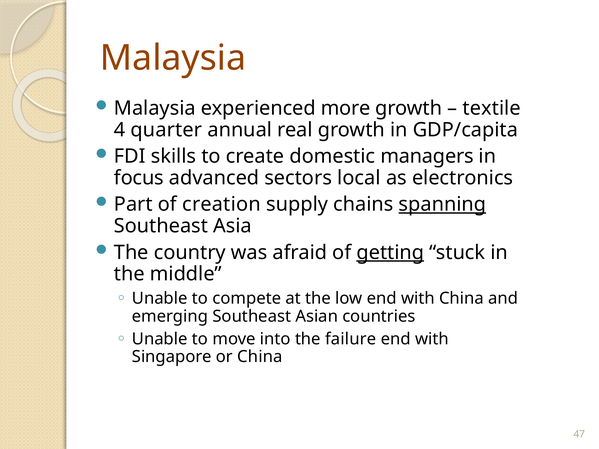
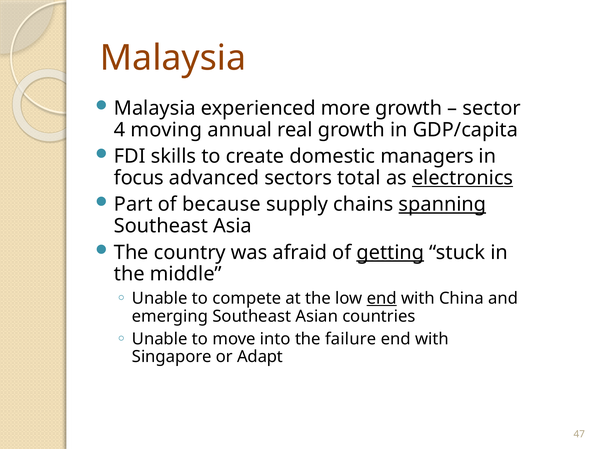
textile: textile -> sector (492, 108)
quarter: quarter -> moving (166, 130)
local: local -> total (359, 178)
electronics underline: none -> present (463, 178)
creation: creation -> because (221, 205)
end underline: none -> present (382, 299)
or China: China -> Adapt (260, 357)
